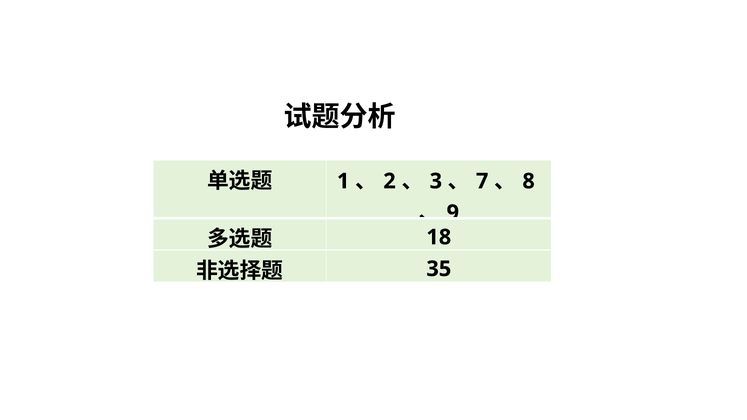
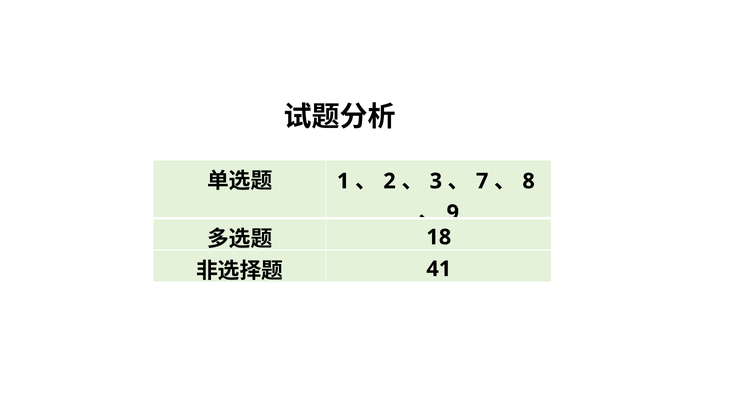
35: 35 -> 41 (439, 269)
